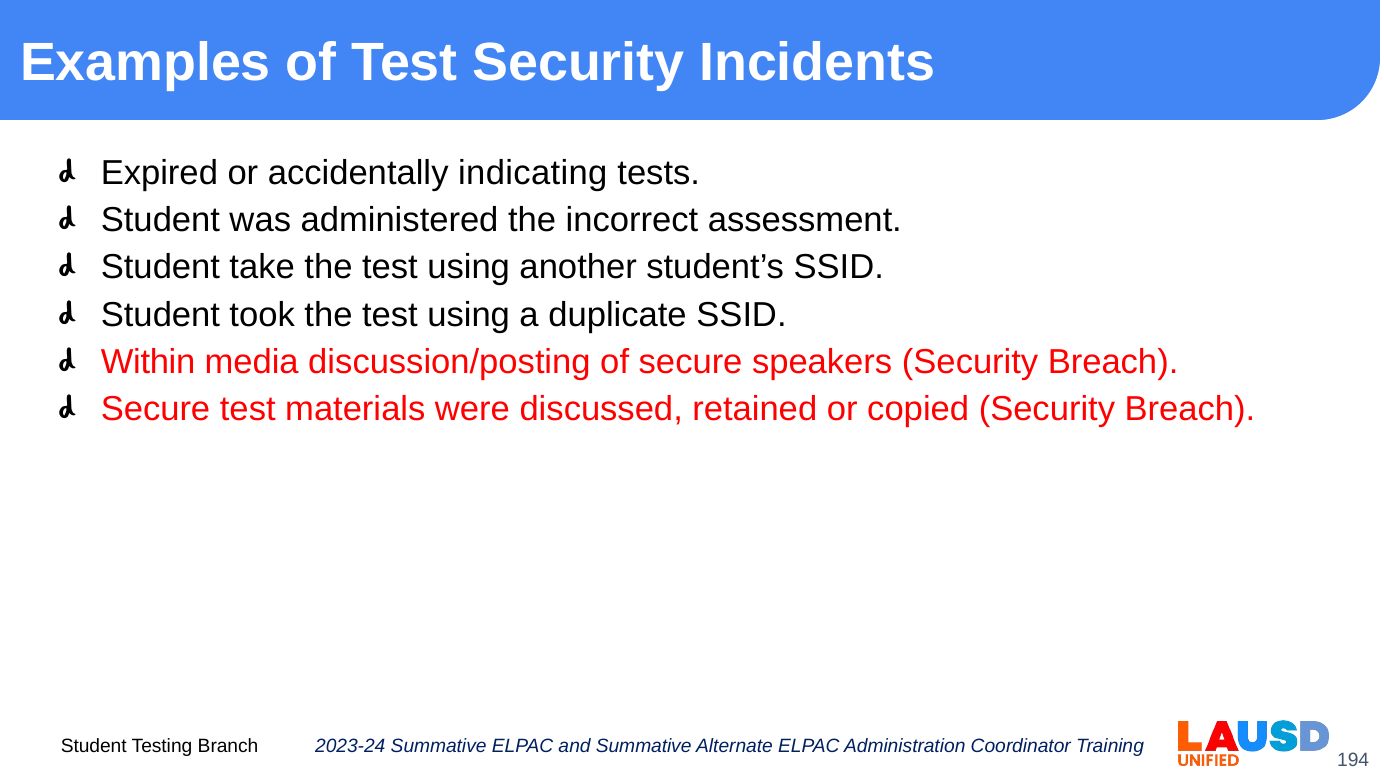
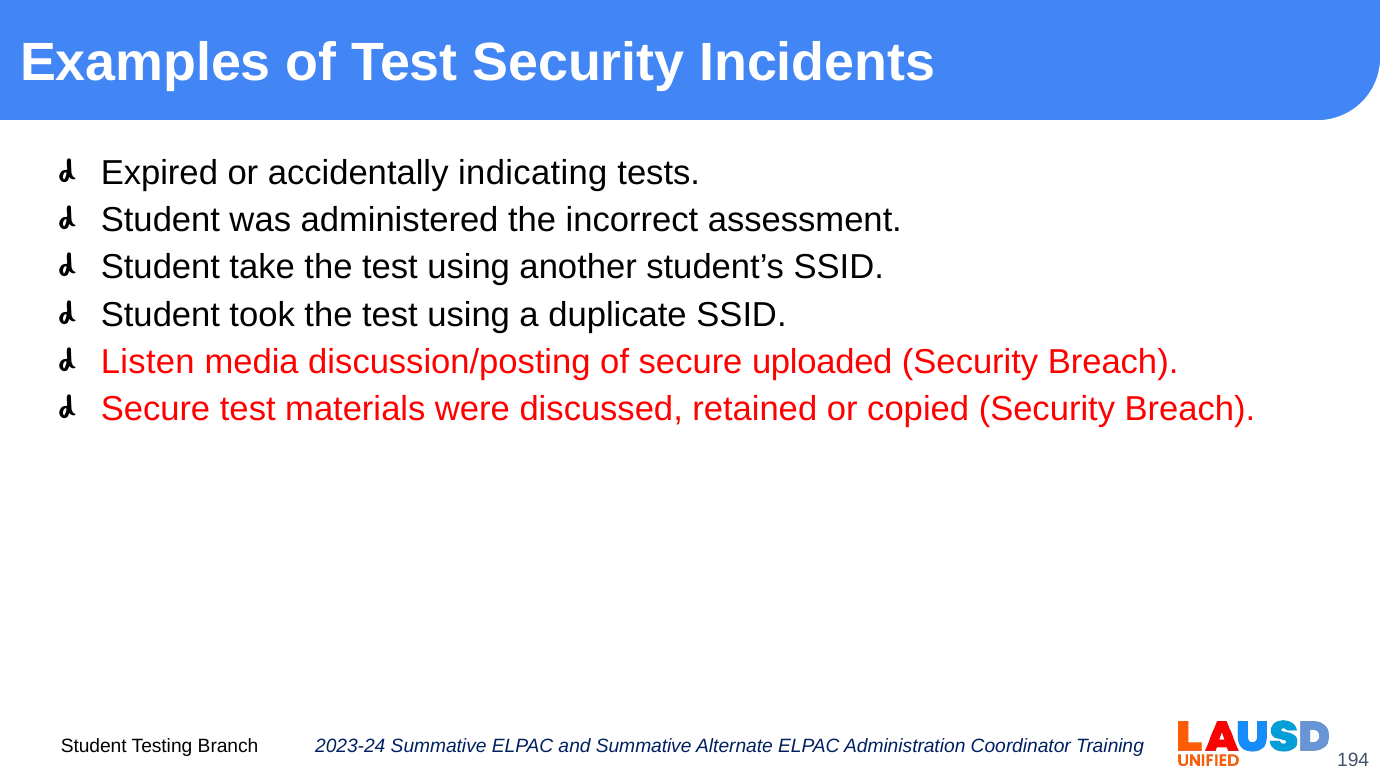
Within: Within -> Listen (148, 362)
speakers: speakers -> uploaded (822, 362)
